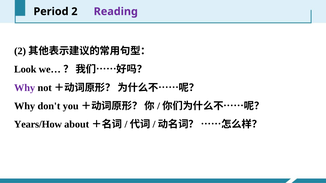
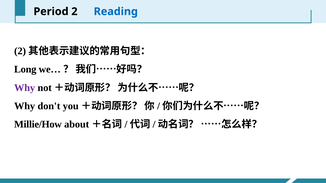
Reading colour: purple -> blue (116, 12)
Look: Look -> Long (25, 70)
Years/How: Years/How -> Millie/How (38, 125)
